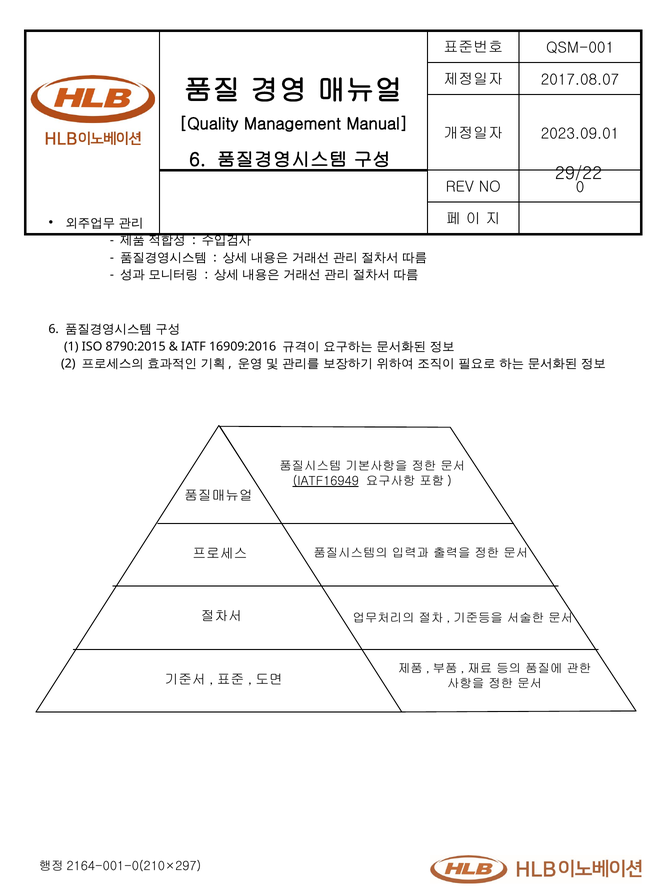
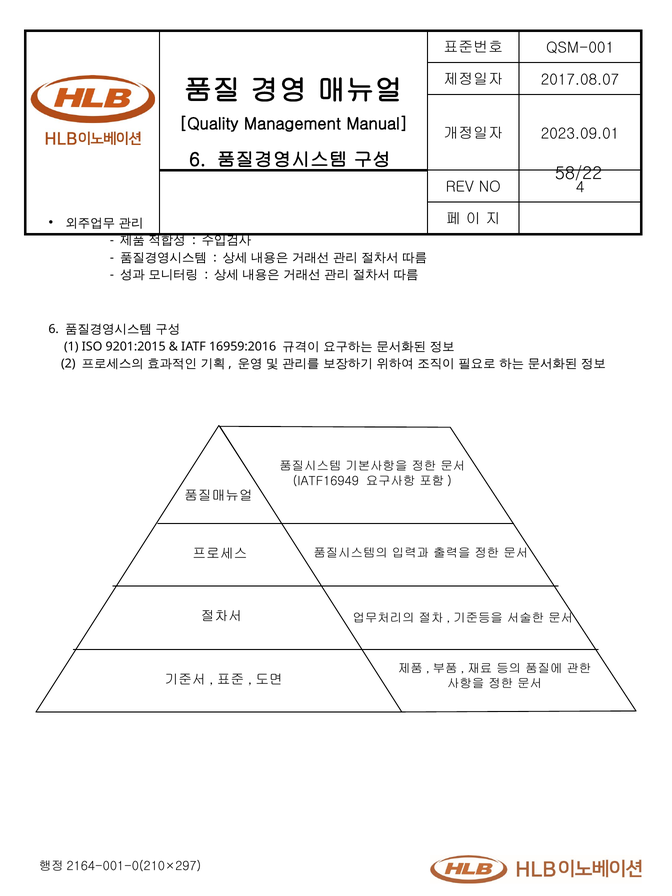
29/22: 29/22 -> 58/22 (579, 173)
0: 0 -> 4 (580, 188)
8790:2015: 8790:2015 -> 9201:2015 (136, 347)
16909:2016: 16909:2016 -> 16959:2016 (243, 347)
IATF16949 underline: present -> none (326, 481)
